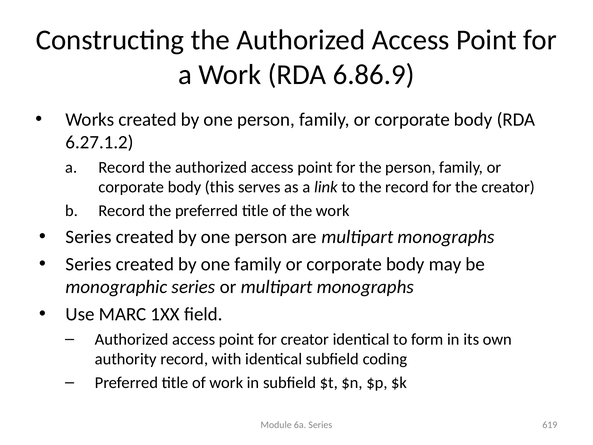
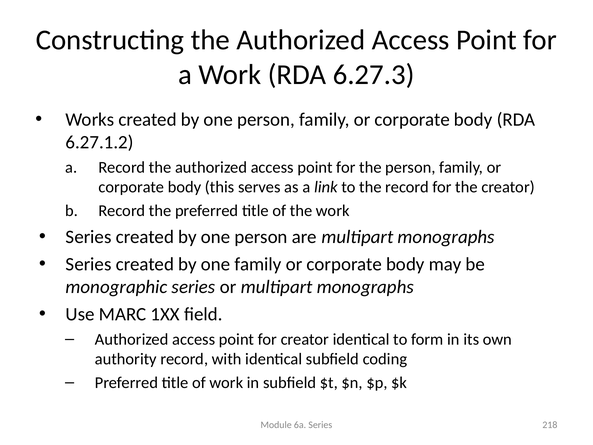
6.86.9: 6.86.9 -> 6.27.3 (374, 75)
619: 619 -> 218 (550, 425)
